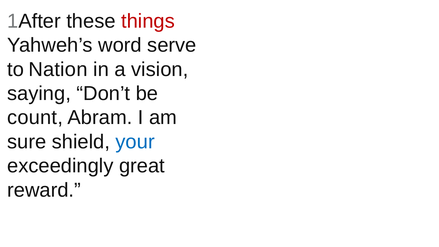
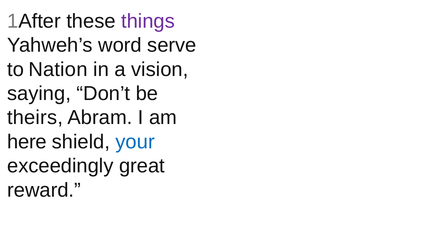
things colour: red -> purple (148, 21)
count: count -> theirs (35, 118)
sure: sure -> here (27, 142)
